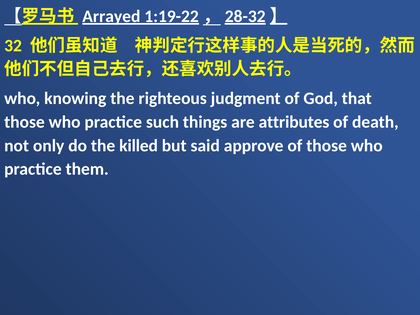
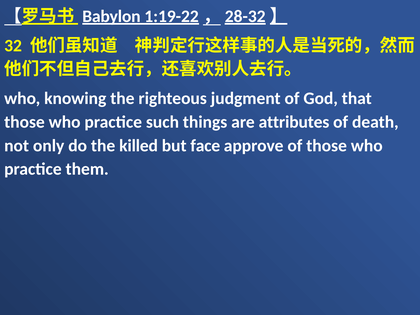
Arrayed: Arrayed -> Babylon (111, 16)
said: said -> face (205, 146)
